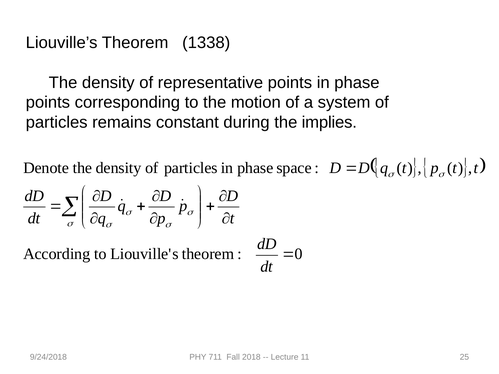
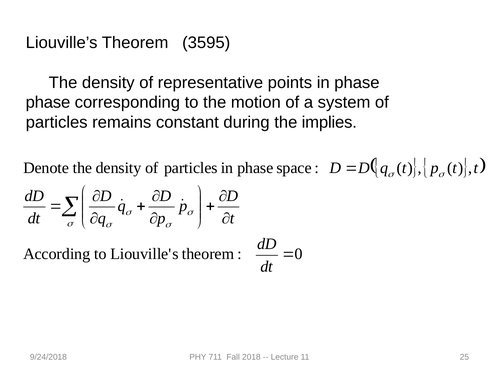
1338: 1338 -> 3595 (206, 43)
points: points -> phase (48, 103)
